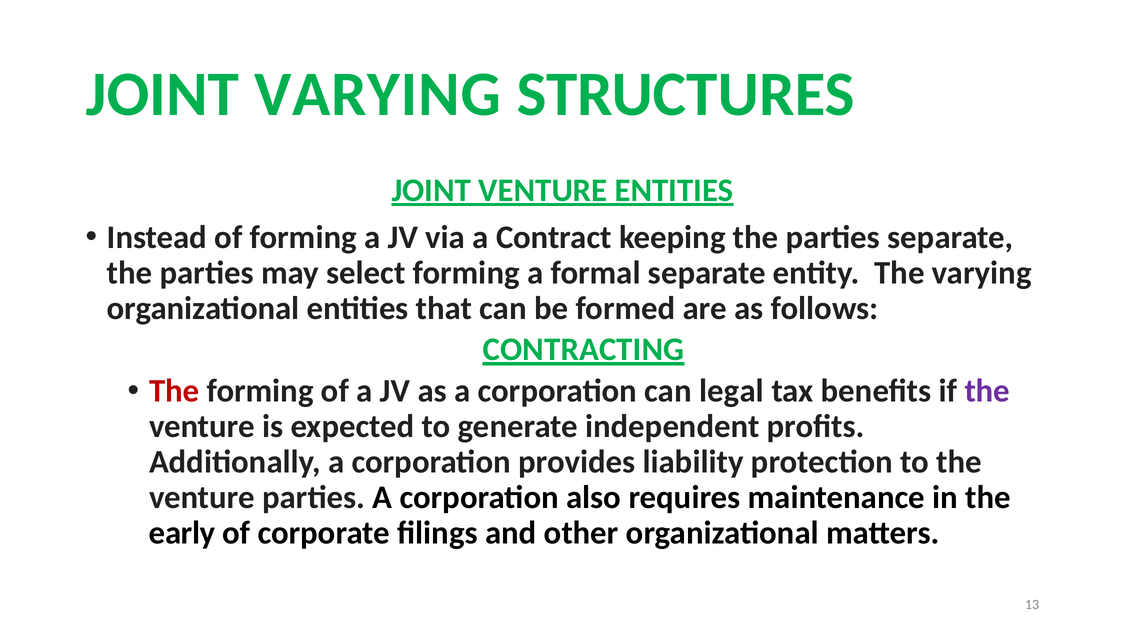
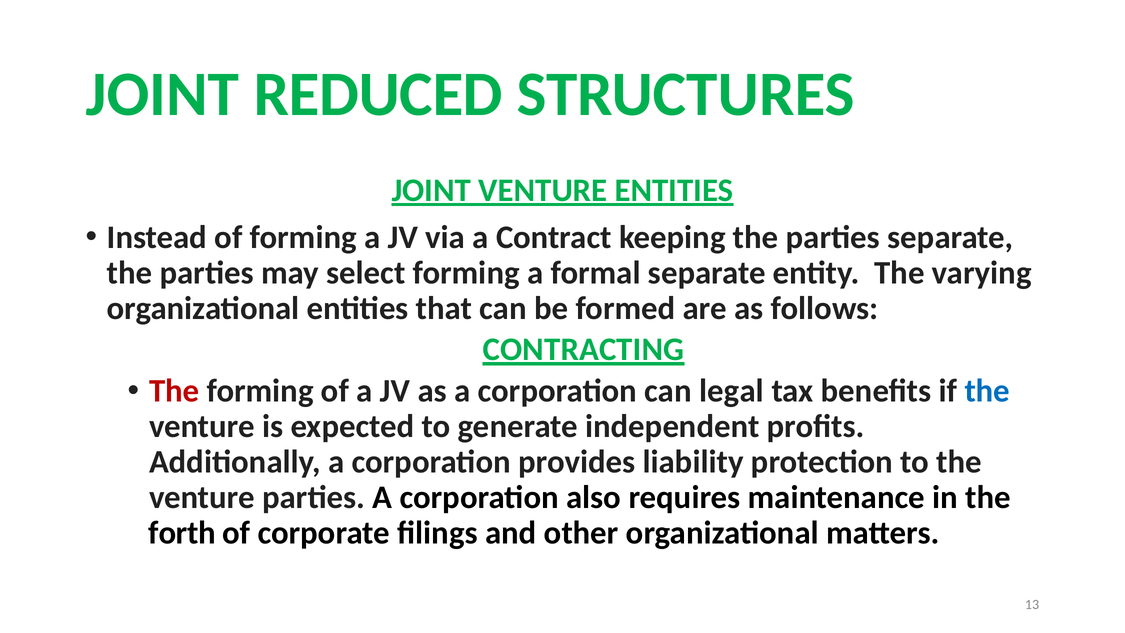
JOINT VARYING: VARYING -> REDUCED (378, 94)
the colour: purple -> blue (987, 391)
early: early -> forth (182, 533)
